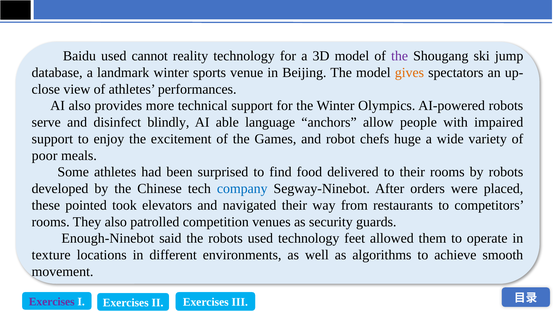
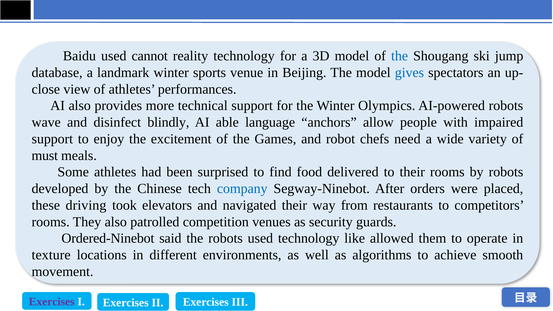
the colour: purple -> blue (400, 56)
gives colour: orange -> blue (409, 73)
serve: serve -> wave (46, 122)
huge: huge -> need (407, 139)
poor: poor -> must (45, 155)
pointed: pointed -> driving (86, 205)
Enough-Ninebot: Enough-Ninebot -> Ordered-Ninebot (108, 238)
feet: feet -> like (355, 238)
